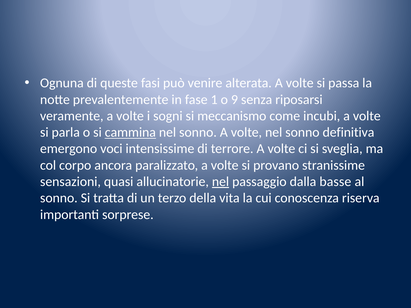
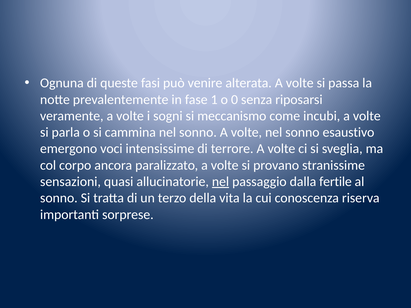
9: 9 -> 0 (235, 100)
cammina underline: present -> none (130, 132)
definitiva: definitiva -> esaustivo (348, 132)
basse: basse -> fertile (336, 182)
